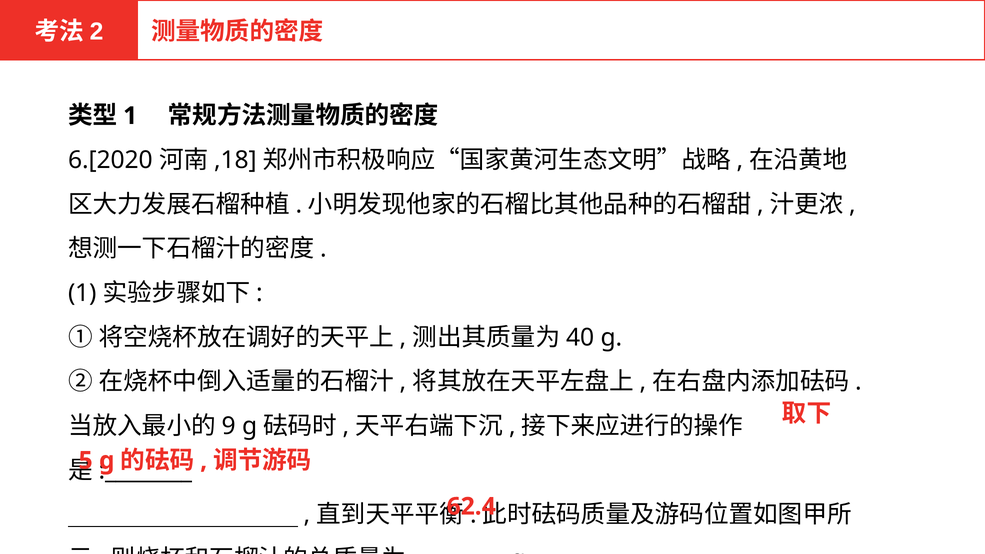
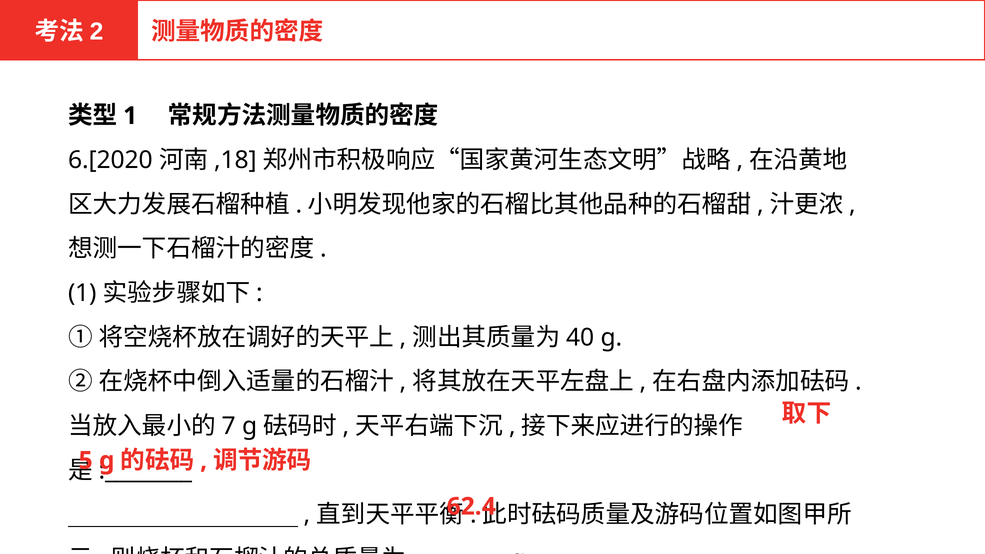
9: 9 -> 7 (229, 426)
